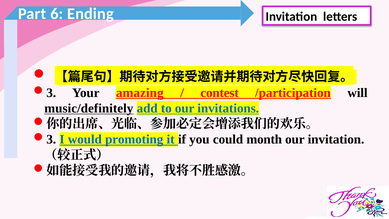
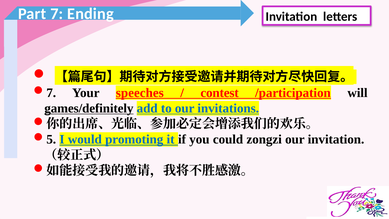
Part 6: 6 -> 7 (57, 14)
3: 3 -> 7 (51, 93)
amazing: amazing -> speeches (140, 93)
music/definitely: music/definitely -> games/definitely (89, 108)
3: 3 -> 5 (51, 139)
month: month -> zongzi (264, 139)
